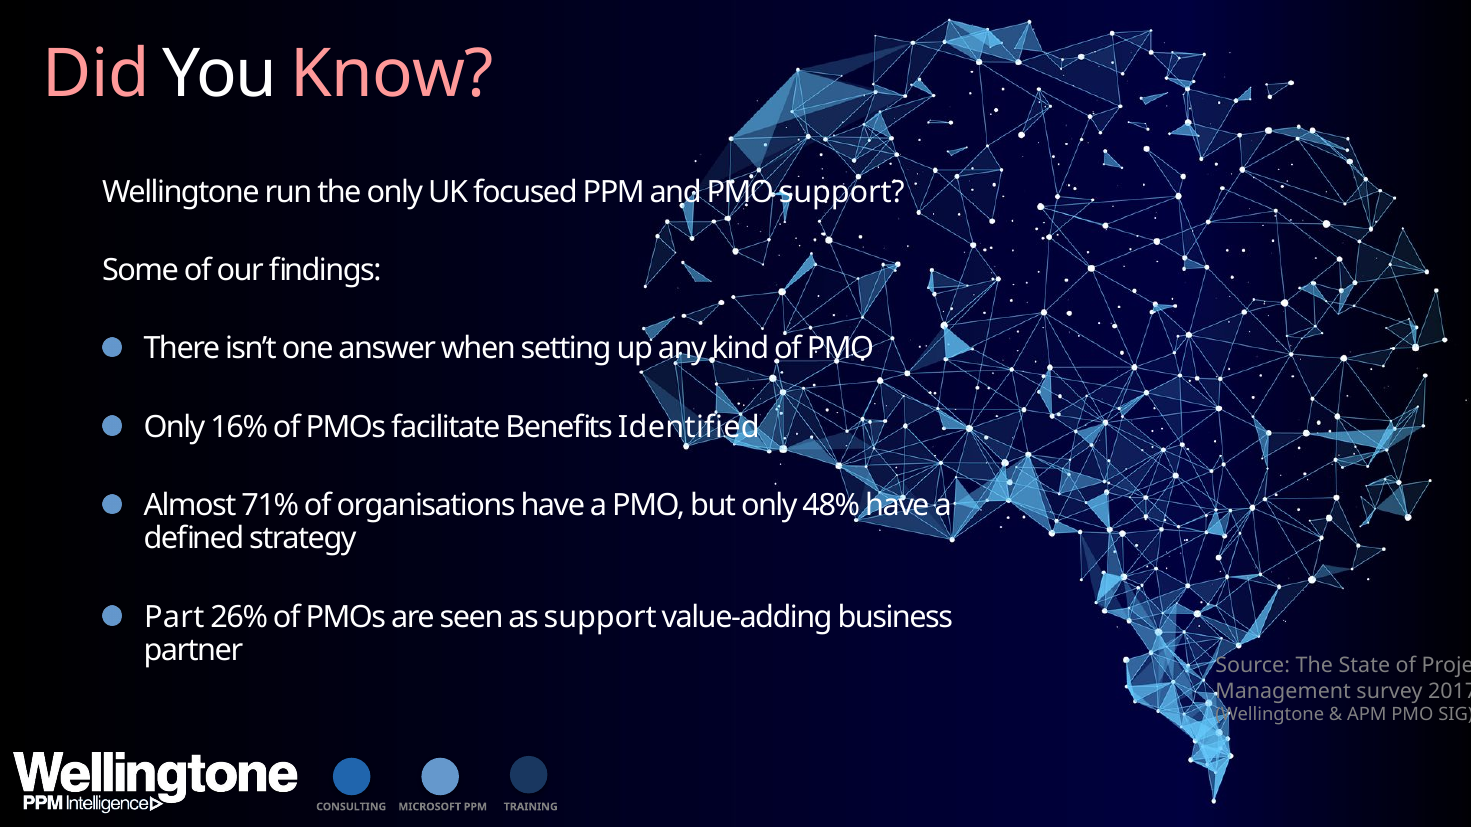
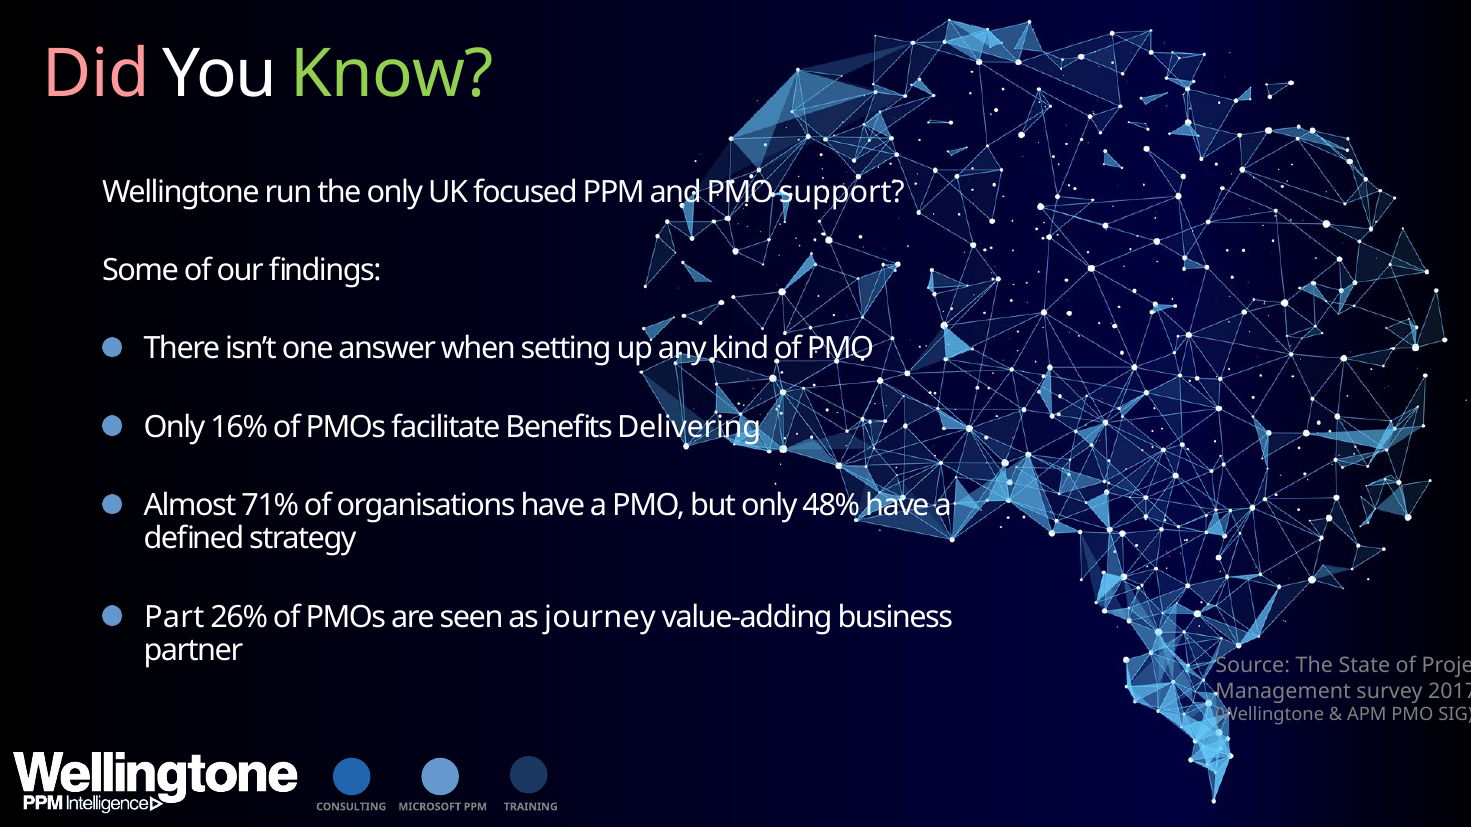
Know colour: pink -> light green (392, 75)
Identified: Identified -> Delivering (689, 427)
as support: support -> journey (600, 617)
